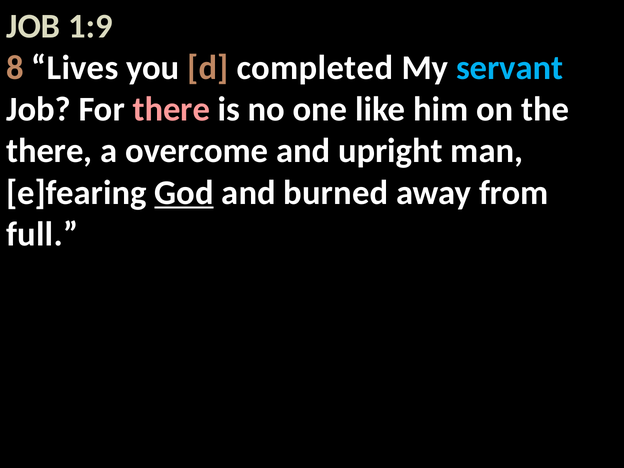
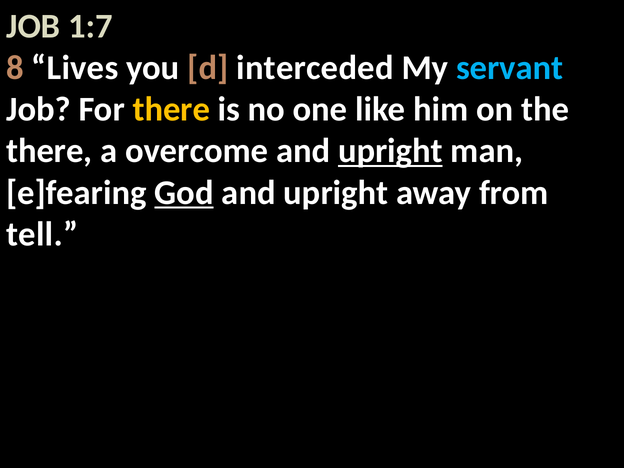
1:9: 1:9 -> 1:7 (90, 26)
completed: completed -> interceded (315, 68)
there colour: pink -> yellow (171, 109)
upright underline: none -> present (390, 151)
burned: burned -> upright (336, 193)
full: full -> tell (42, 234)
